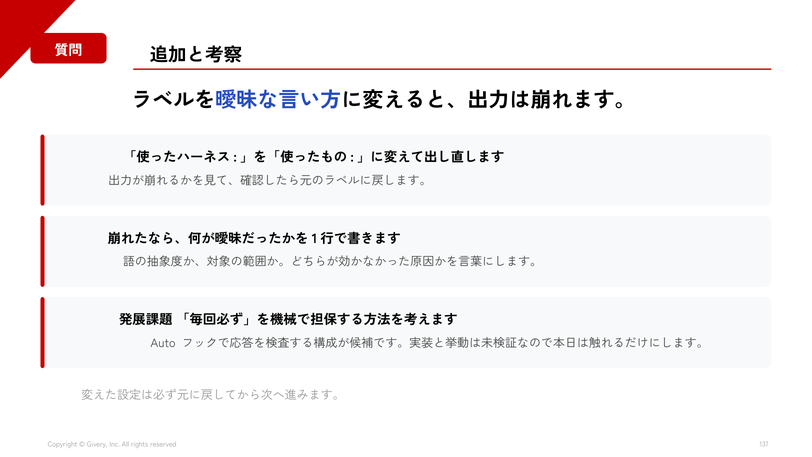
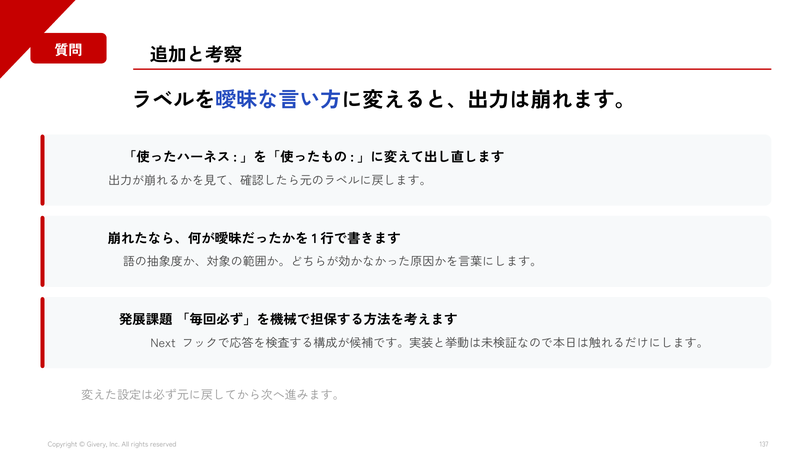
Auto: Auto -> Next (163, 343)
